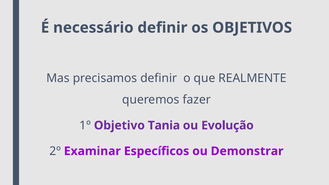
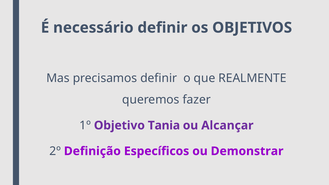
Evolução: Evolução -> Alcançar (227, 125)
Examinar: Examinar -> Definição (92, 151)
